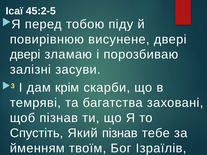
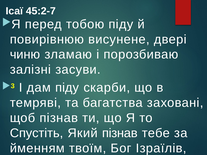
45:2-5: 45:2-5 -> 45:2-7 (41, 11)
двері: двері -> чиню (25, 55)
дам крім: крім -> піду (67, 88)
